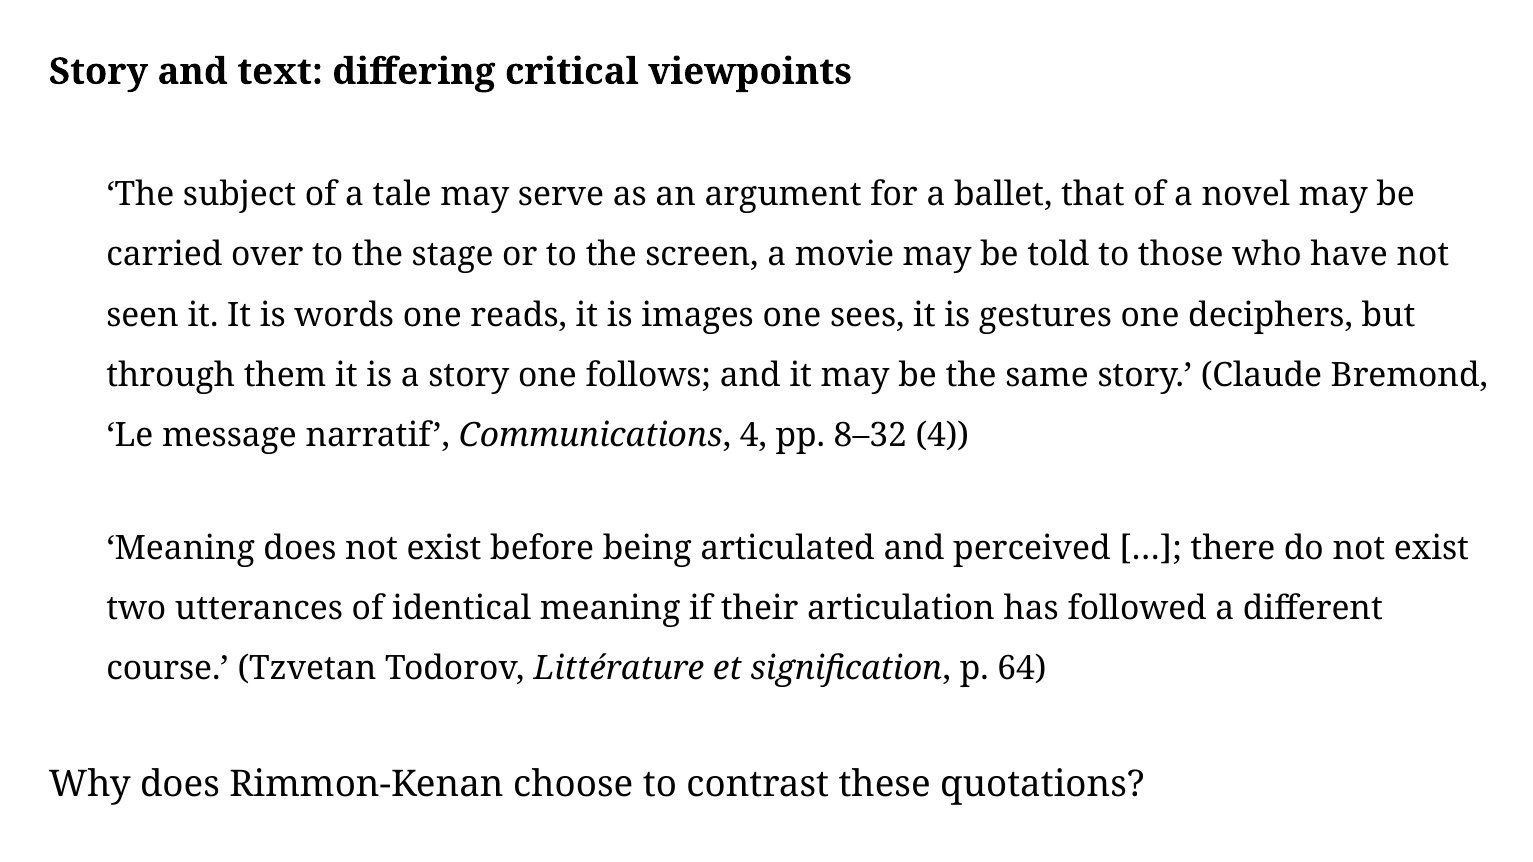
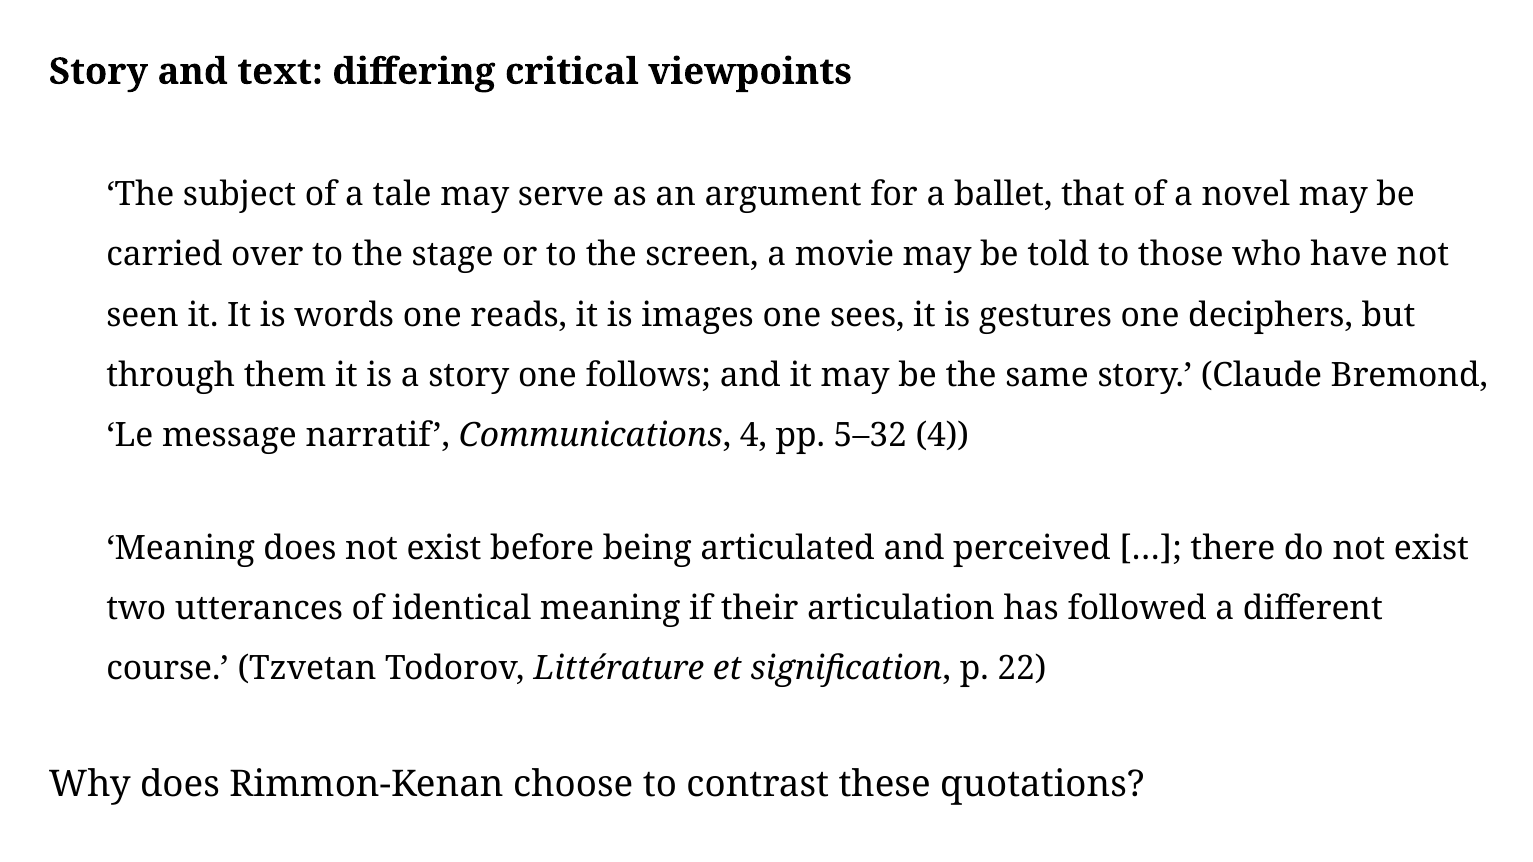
8: 8 -> 5 (843, 436)
64: 64 -> 22 (1022, 669)
